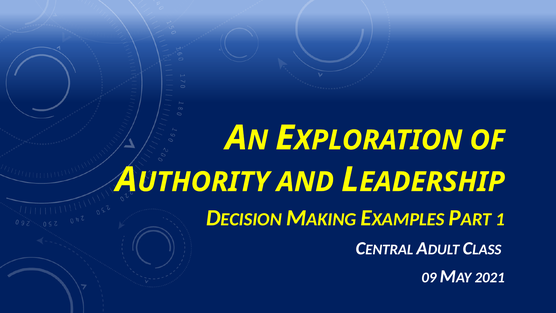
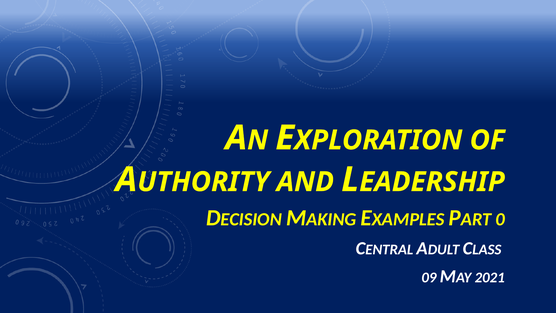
1: 1 -> 0 (500, 219)
